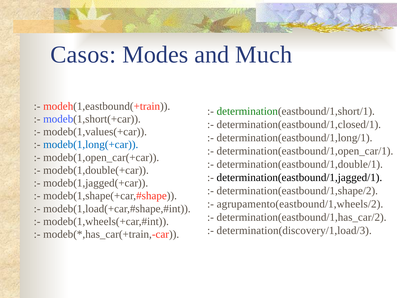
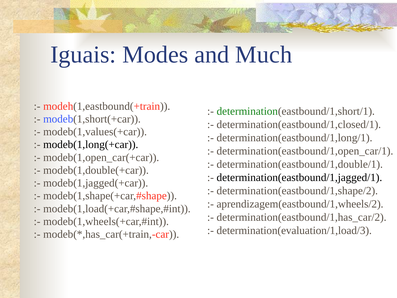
Casos: Casos -> Iguais (83, 55)
modeb(1,long(+car colour: blue -> black (91, 144)
agrupamento(eastbound/1,wheels/2: agrupamento(eastbound/1,wheels/2 -> aprendizagem(eastbound/1,wheels/2 (300, 204)
determination(discovery/1,load/3: determination(discovery/1,load/3 -> determination(evaluation/1,load/3 (294, 230)
